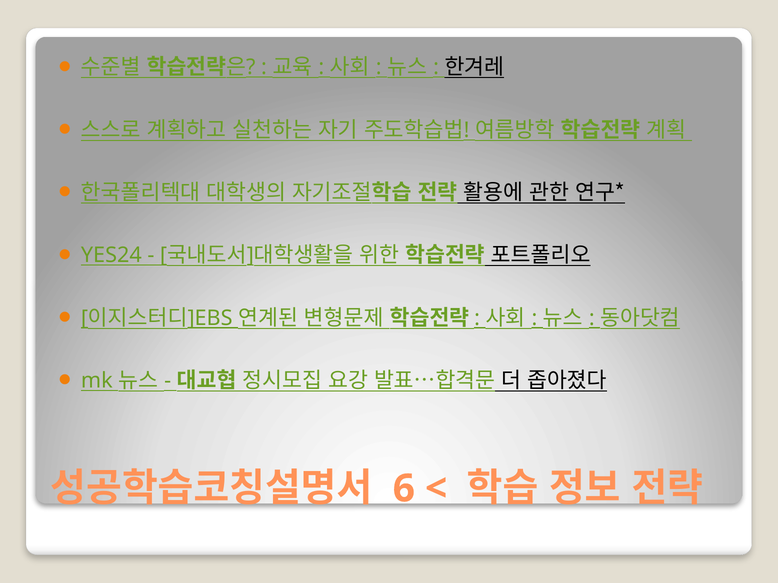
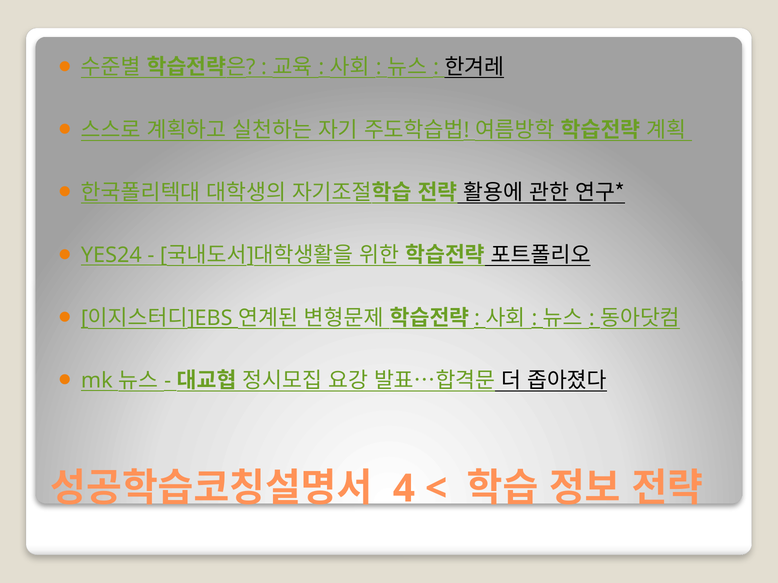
6: 6 -> 4 (404, 489)
